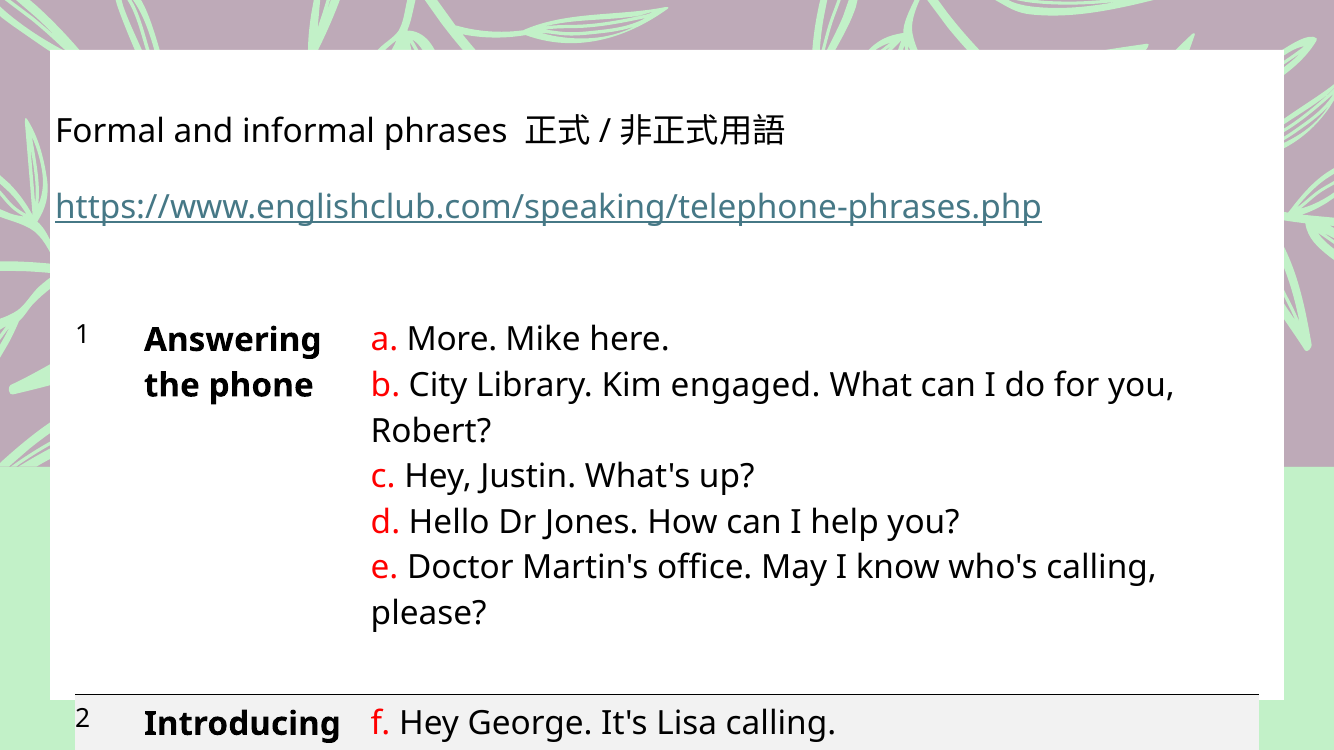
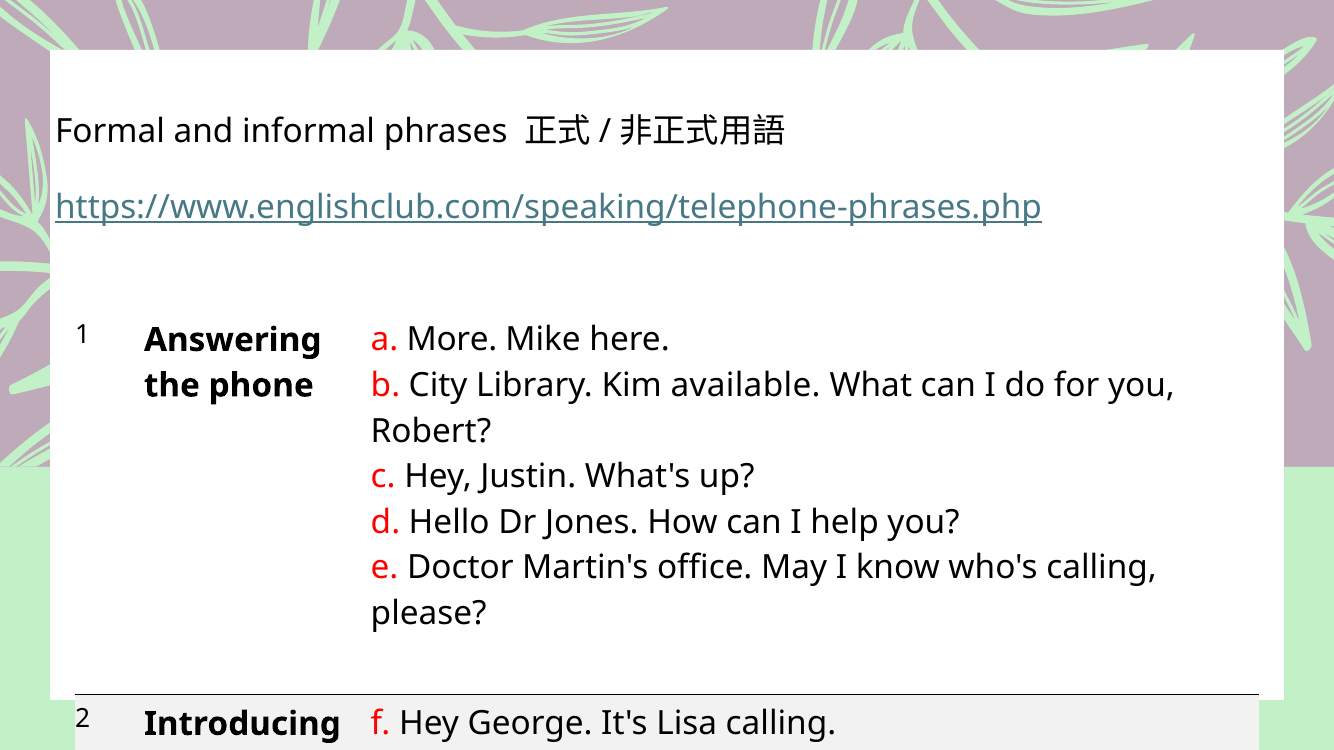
engaged: engaged -> available (746, 386)
